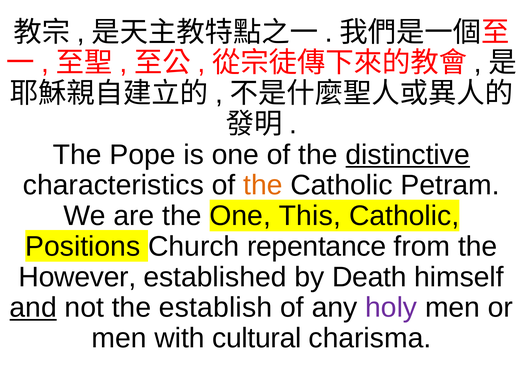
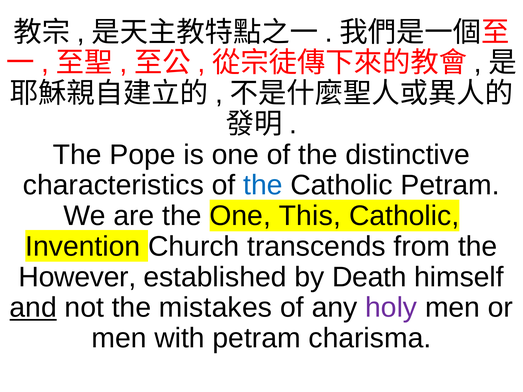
distinctive underline: present -> none (408, 155)
the colour: orange -> blue (263, 185)
Positions: Positions -> Invention (83, 247)
repentance: repentance -> transcends (316, 247)
establish: establish -> mistakes (216, 308)
with cultural: cultural -> petram (257, 338)
